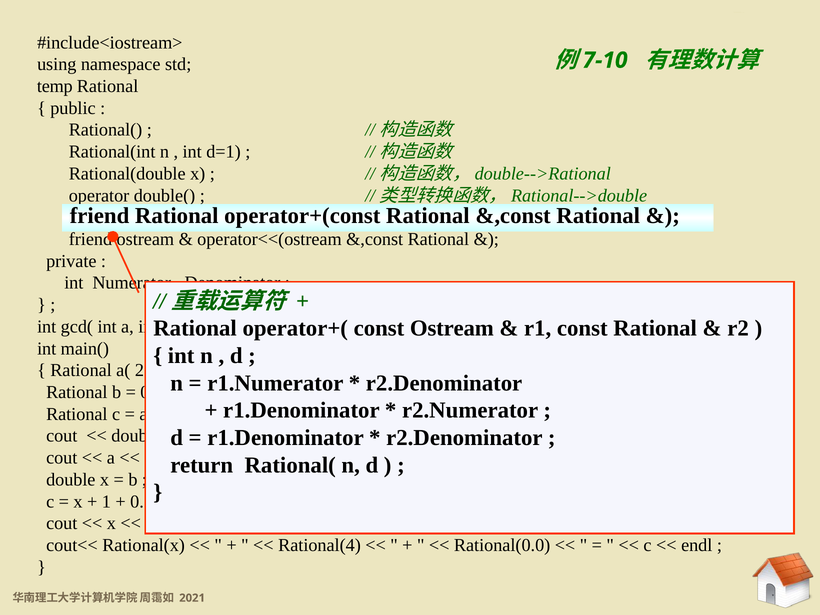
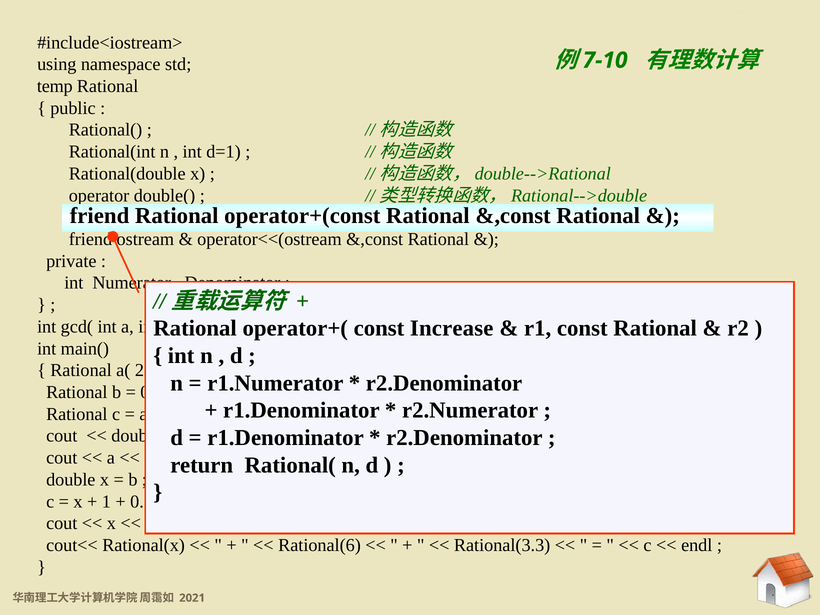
Ostream: Ostream -> Increase (452, 328)
Rational(4: Rational(4 -> Rational(6 (320, 545)
Rational(0.0: Rational(0.0 -> Rational(3.3 (502, 545)
